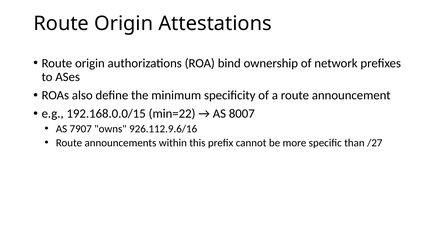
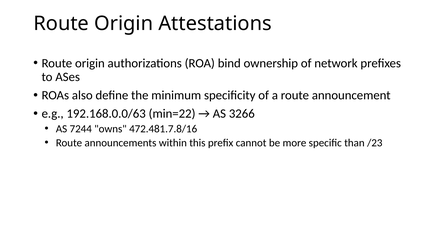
192.168.0.0/15: 192.168.0.0/15 -> 192.168.0.0/63 (106, 114)
8007: 8007 -> 3266 (242, 114)
7907: 7907 -> 7244 (81, 129)
926.112.9.6/16: 926.112.9.6/16 -> 472.481.7.8/16 (163, 129)
/27: /27 -> /23 (375, 143)
